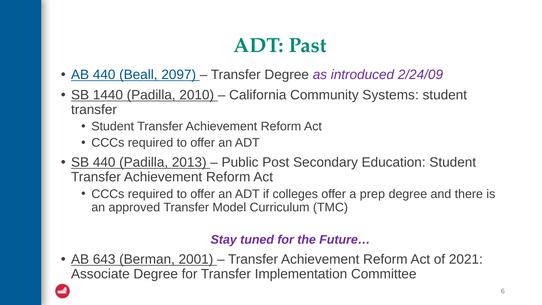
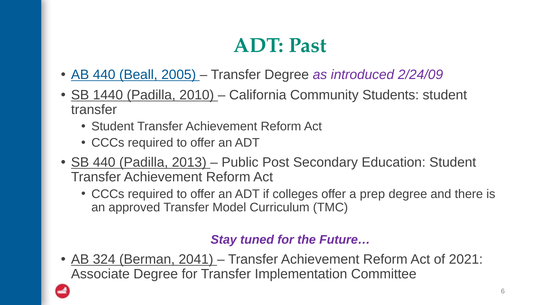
2097: 2097 -> 2005 (179, 75)
Systems: Systems -> Students (391, 95)
643: 643 -> 324 (104, 259)
2001: 2001 -> 2041 (196, 259)
